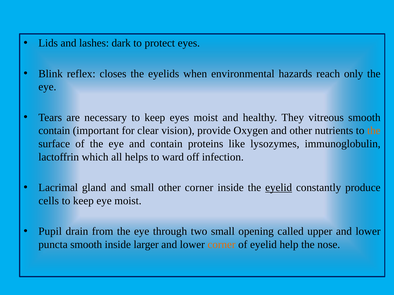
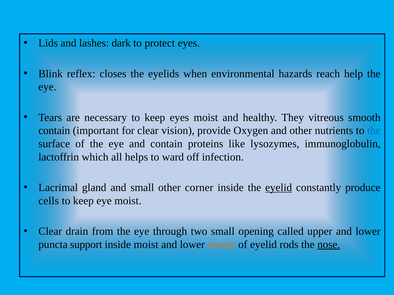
only: only -> help (354, 74)
the colour: orange -> blue (374, 131)
Pupil: Pupil -> Clear (50, 232)
puncta smooth: smooth -> support (86, 245)
inside larger: larger -> moist (146, 245)
help: help -> rods (289, 245)
nose underline: none -> present (329, 245)
